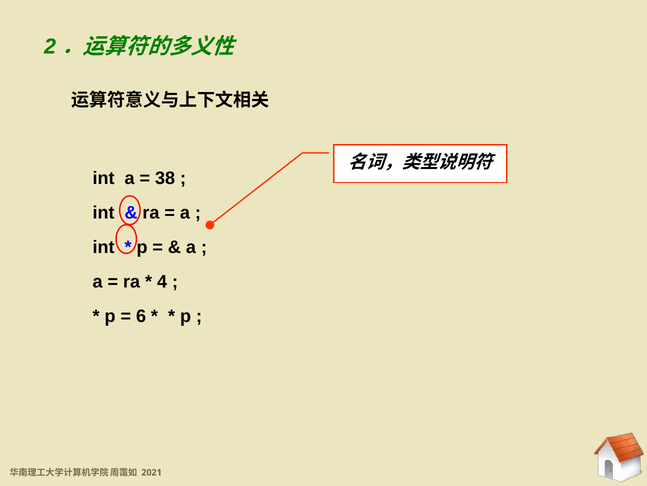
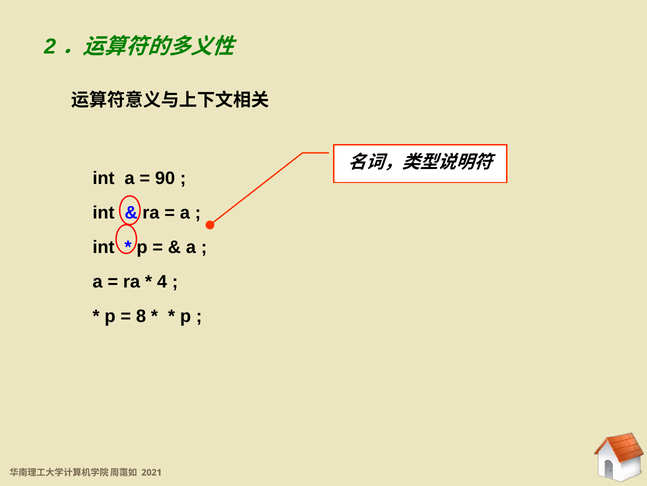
38: 38 -> 90 (165, 178)
6: 6 -> 8 (141, 316)
